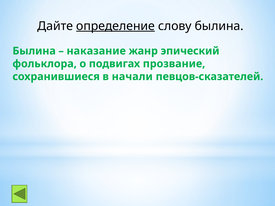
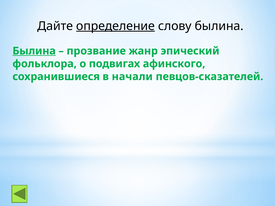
Былина underline: none -> present (34, 51)
наказание: наказание -> прозвание (96, 51)
прозвание: прозвание -> афинского (174, 64)
